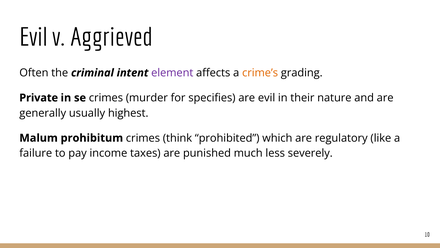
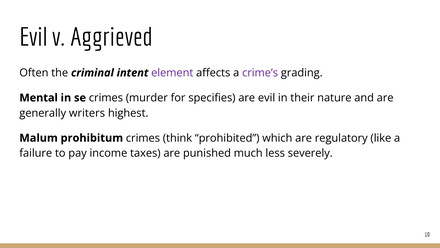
crime’s colour: orange -> purple (260, 73)
Private: Private -> Mental (39, 98)
usually: usually -> writers (87, 113)
